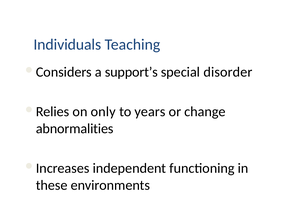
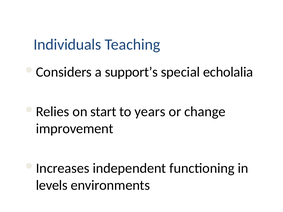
disorder: disorder -> echolalia (228, 72)
only: only -> start (103, 112)
abnormalities: abnormalities -> improvement (75, 129)
these: these -> levels (52, 185)
